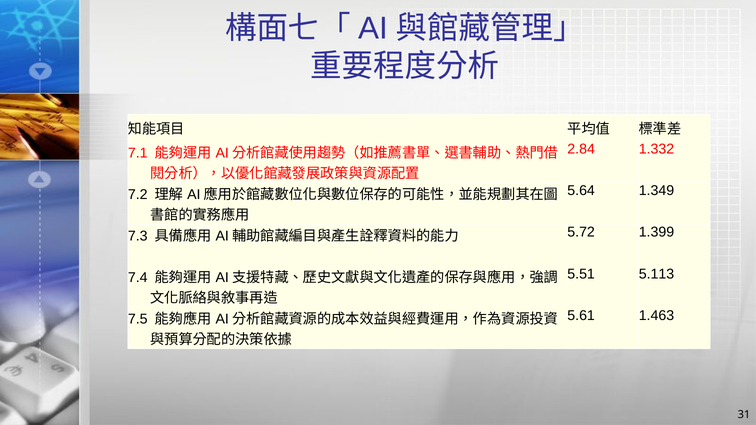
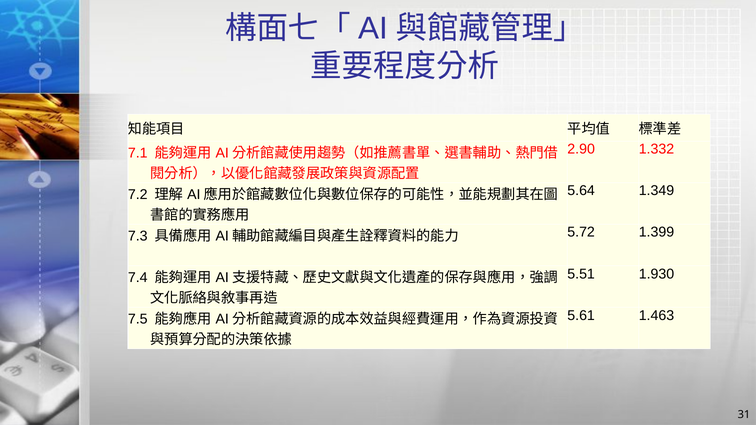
2.84: 2.84 -> 2.90 (581, 149)
5.113: 5.113 -> 1.930 (656, 274)
